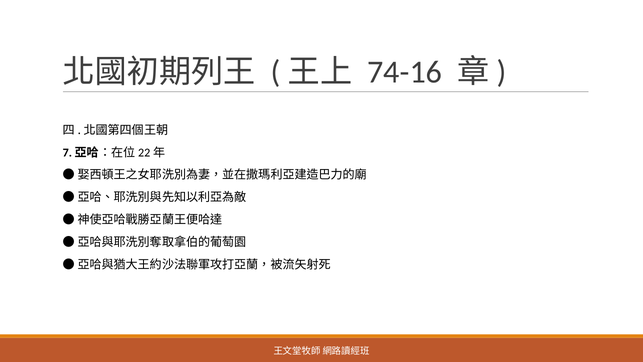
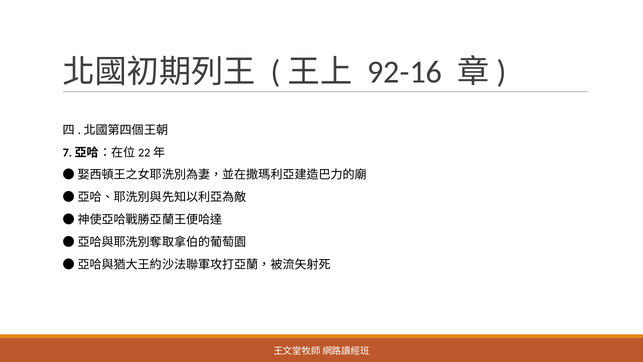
74-16: 74-16 -> 92-16 (405, 72)
